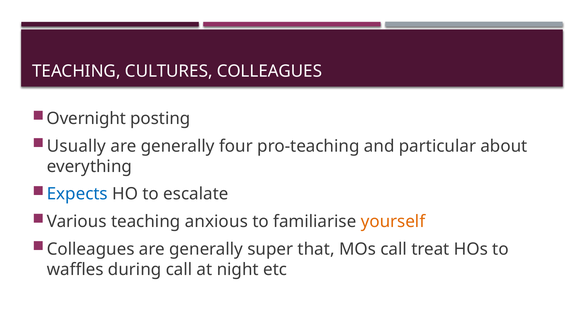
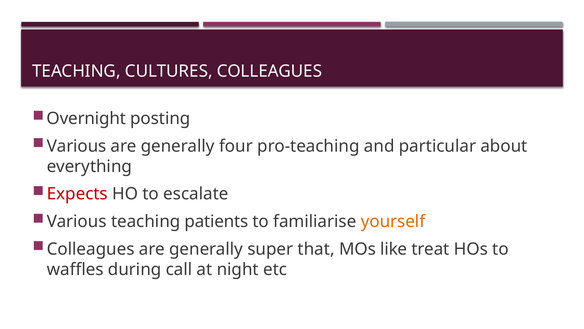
Usually: Usually -> Various (77, 146)
Expects colour: blue -> red (77, 194)
anxious: anxious -> patients (216, 221)
MOs call: call -> like (394, 249)
